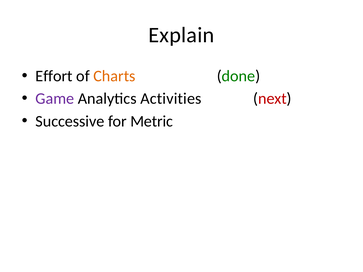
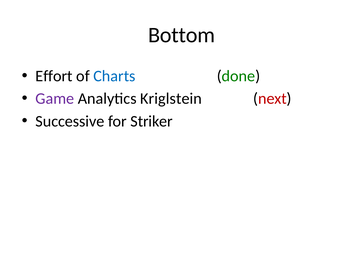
Explain: Explain -> Bottom (182, 35)
Charts colour: orange -> blue (114, 76)
Activities: Activities -> Kriglstein (171, 99)
Metric: Metric -> Striker (152, 121)
